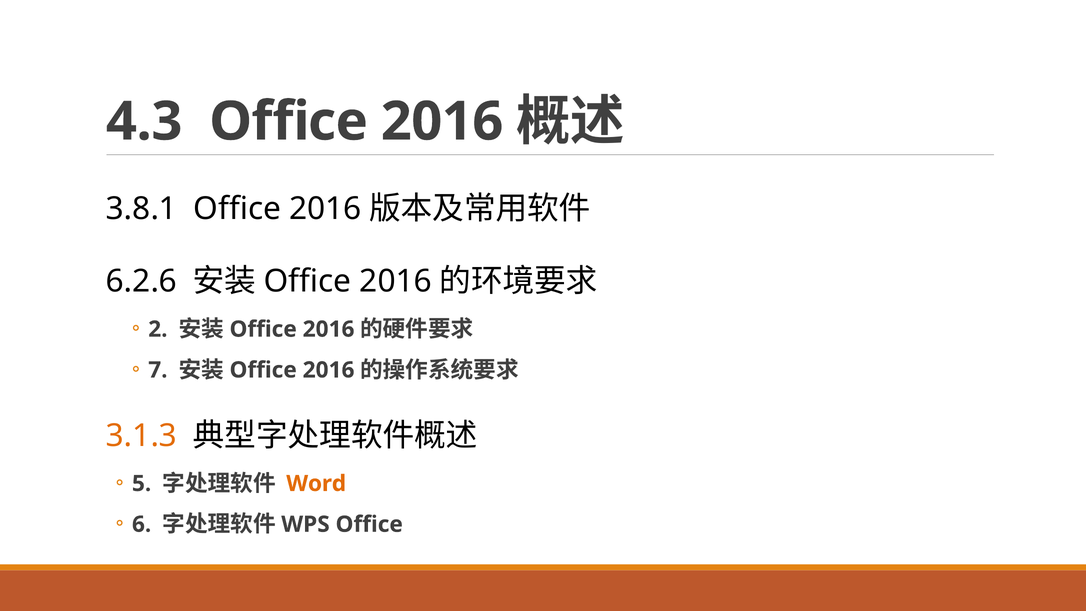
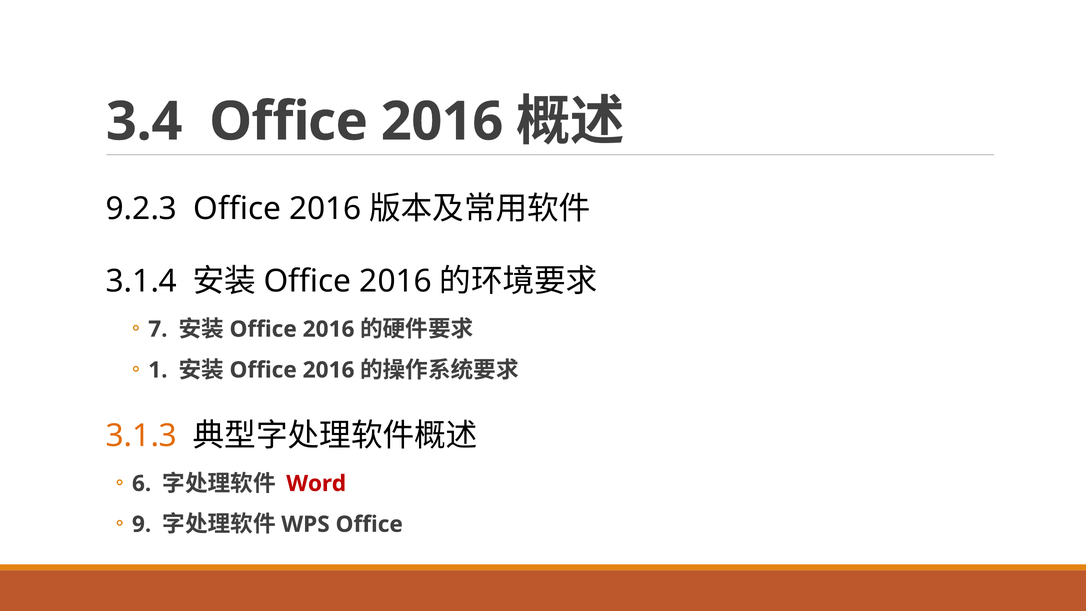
4.3: 4.3 -> 3.4 (144, 122)
3.8.1: 3.8.1 -> 9.2.3 (141, 209)
6.2.6: 6.2.6 -> 3.1.4 (141, 281)
2: 2 -> 7 (158, 329)
7: 7 -> 1 (158, 370)
5: 5 -> 6 (142, 483)
Word colour: orange -> red (316, 483)
6: 6 -> 9 (142, 524)
